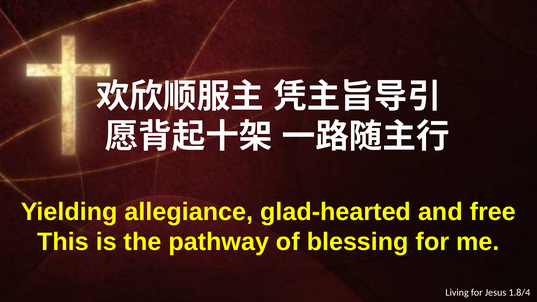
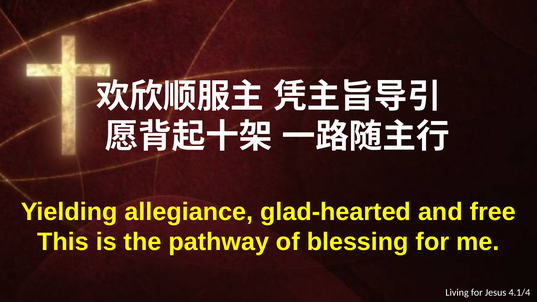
1.8/4: 1.8/4 -> 4.1/4 (519, 293)
